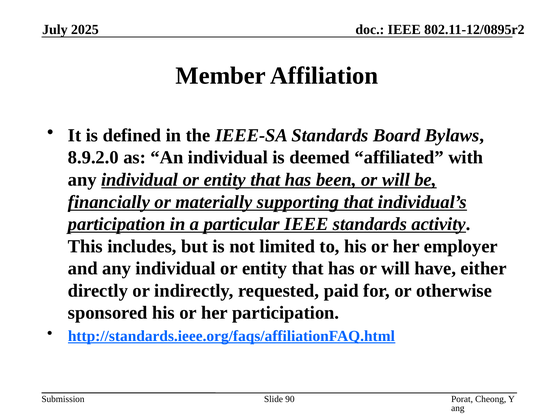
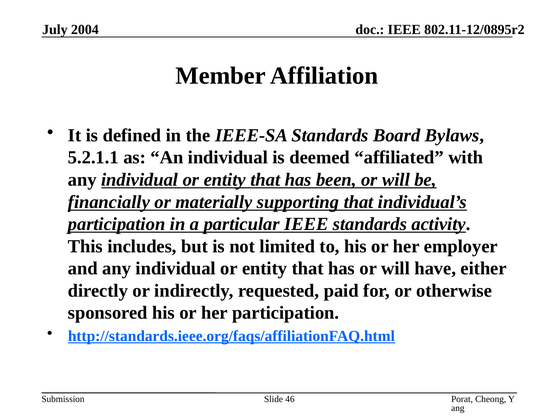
2025: 2025 -> 2004 (85, 30)
8.9.2.0: 8.9.2.0 -> 5.2.1.1 (93, 157)
90: 90 -> 46 (290, 398)
